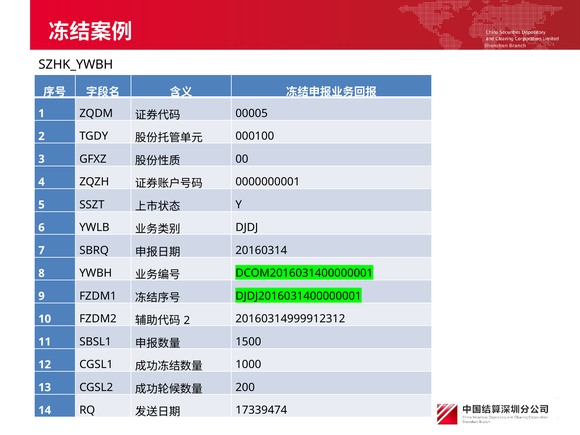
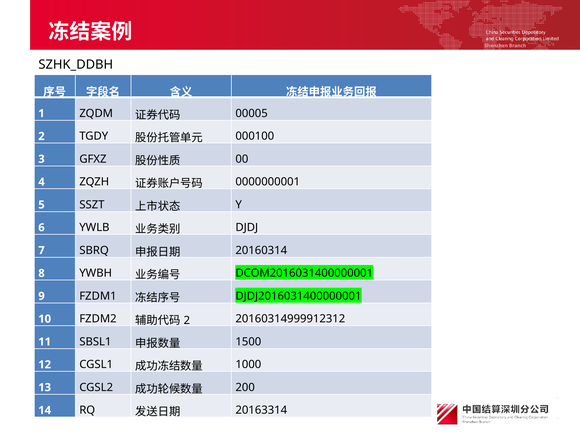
SZHK_YWBH: SZHK_YWBH -> SZHK_DDBH (76, 65)
17339474: 17339474 -> 20163314 (261, 410)
